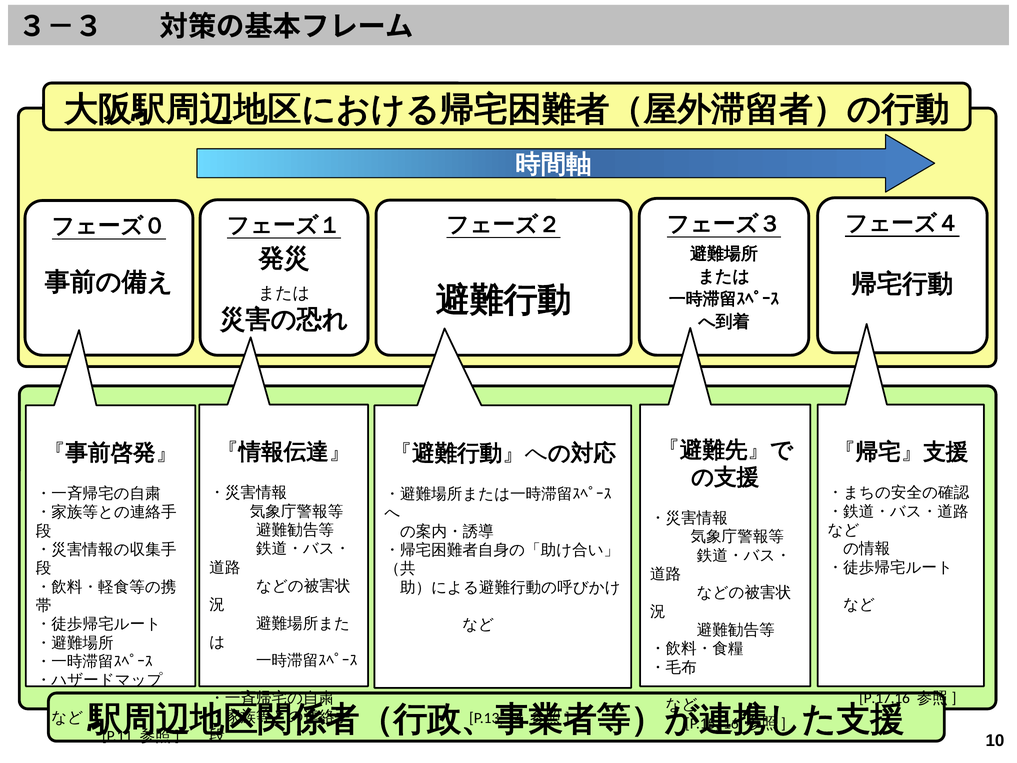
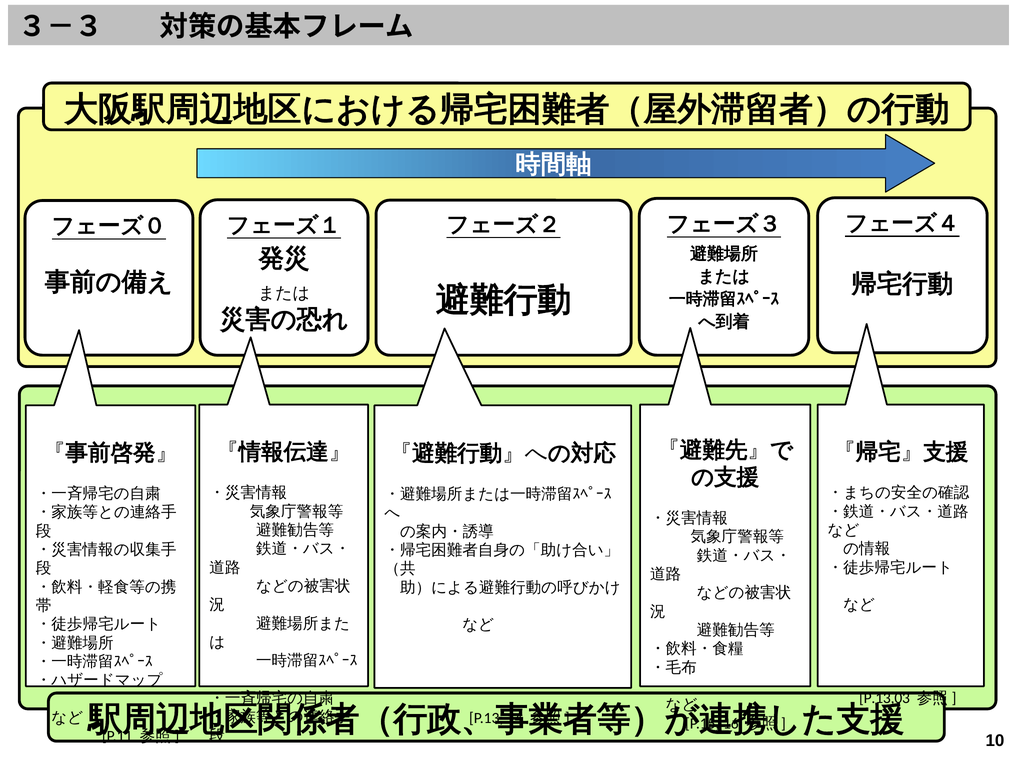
P.17,16: P.17,16 -> P.13,03 (884, 698)
